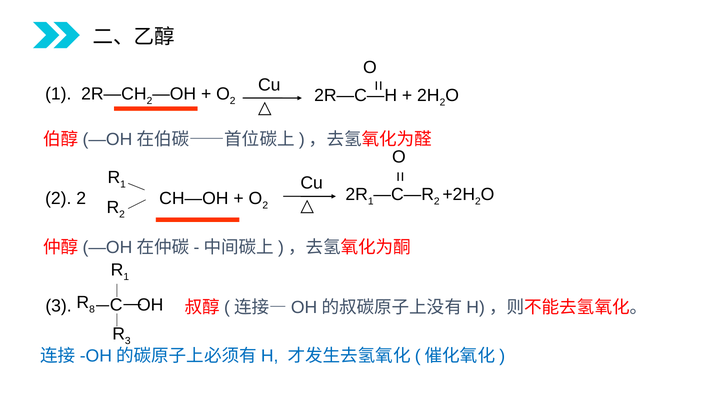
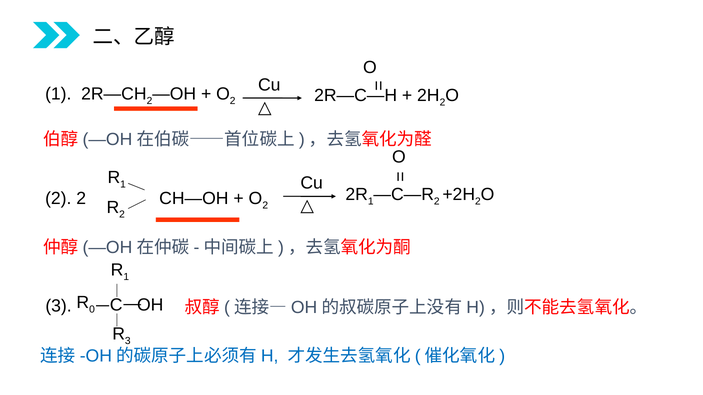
8: 8 -> 0 (92, 310)
